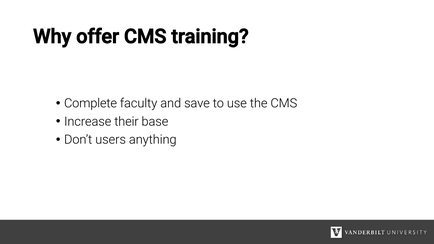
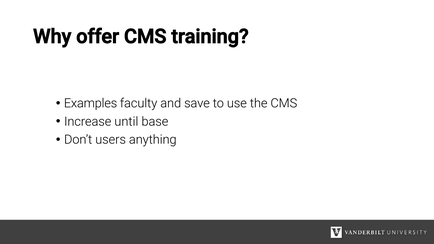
Complete: Complete -> Examples (91, 103)
their: their -> until (126, 122)
